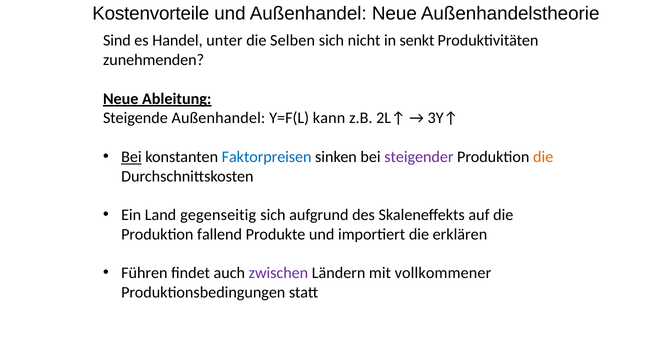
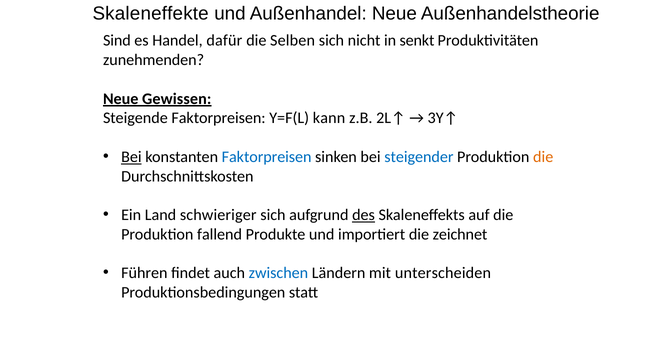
Kostenvorteile: Kostenvorteile -> Skaleneffekte (151, 14)
unter: unter -> dafür (224, 41)
Ableitung: Ableitung -> Gewissen (177, 99)
Steigende Außenhandel: Außenhandel -> Faktorpreisen (219, 118)
steigender colour: purple -> blue (419, 157)
gegenseitig: gegenseitig -> schwieriger (218, 215)
des underline: none -> present (364, 215)
erklären: erklären -> zeichnet (460, 234)
zwischen colour: purple -> blue (278, 273)
vollkommener: vollkommener -> unterscheiden (443, 273)
